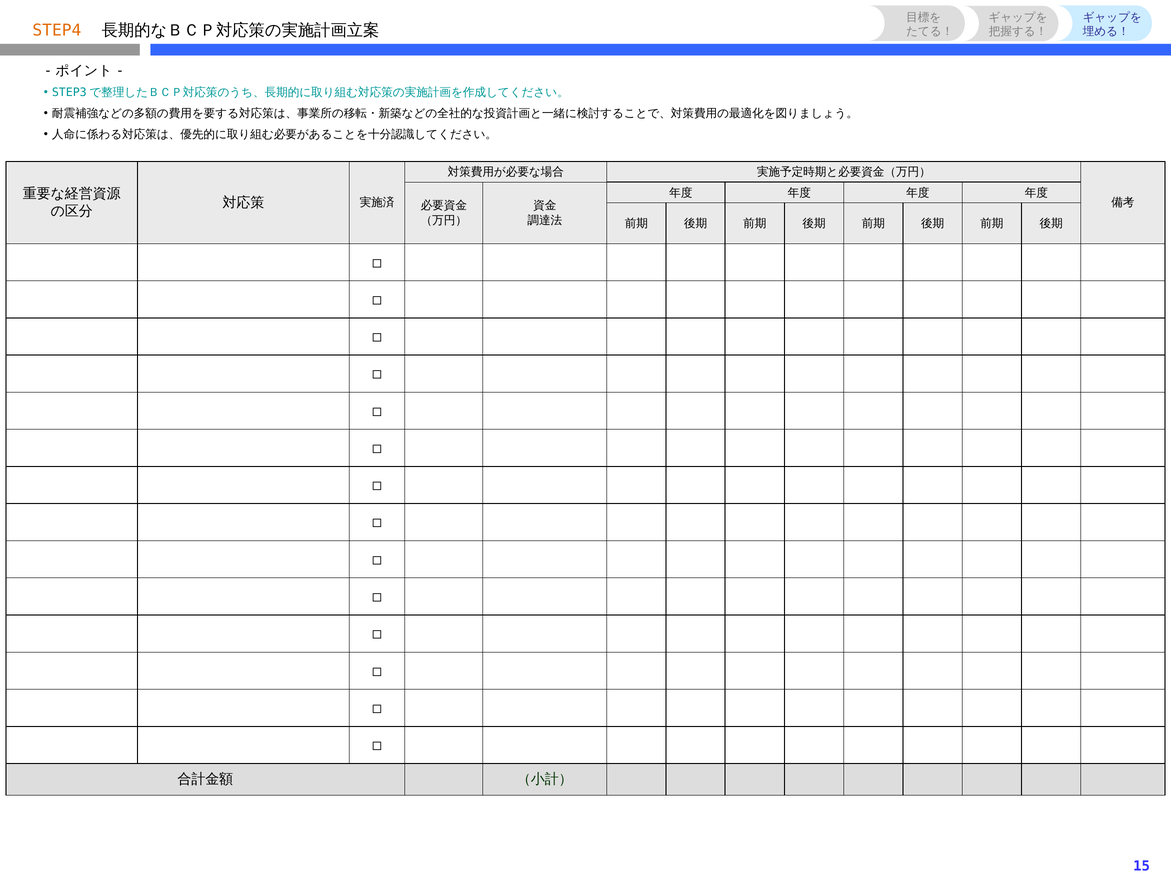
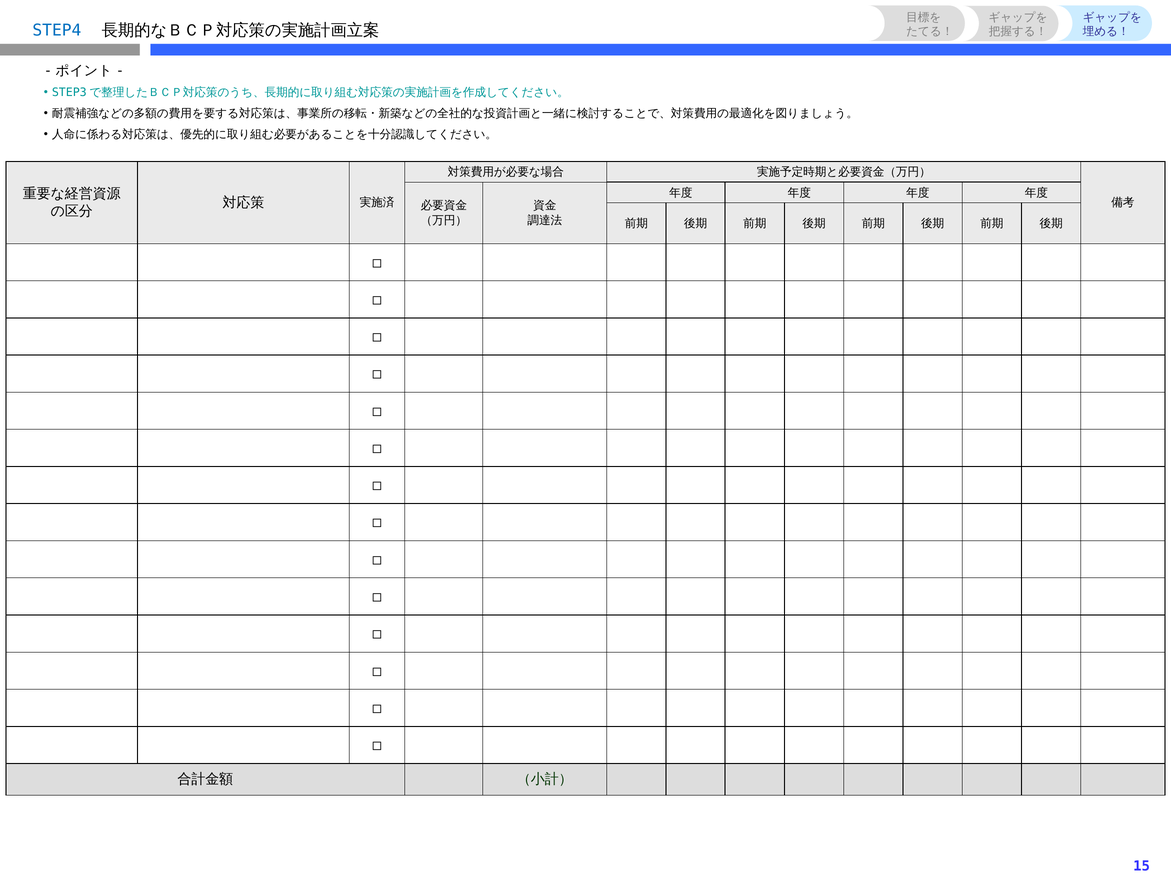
STEP4 colour: orange -> blue (57, 30)
